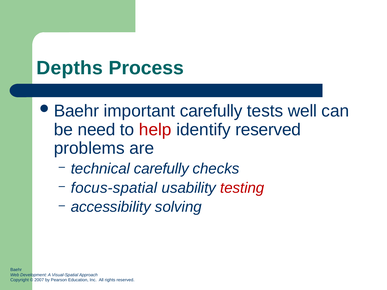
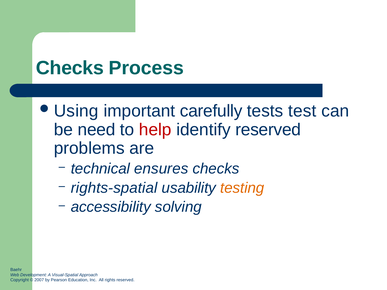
Depths: Depths -> Checks (70, 68)
Baehr: Baehr -> Using (76, 111)
well: well -> test (302, 111)
technical carefully: carefully -> ensures (161, 169)
focus-spatial: focus-spatial -> rights-spatial (114, 188)
testing colour: red -> orange (242, 188)
